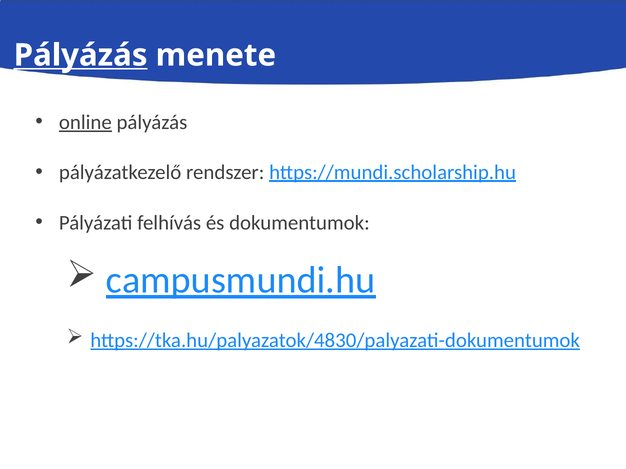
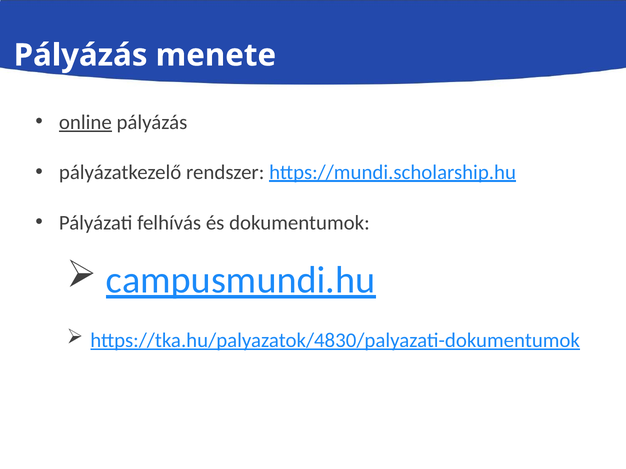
Pályázás underline: present -> none (81, 55)
